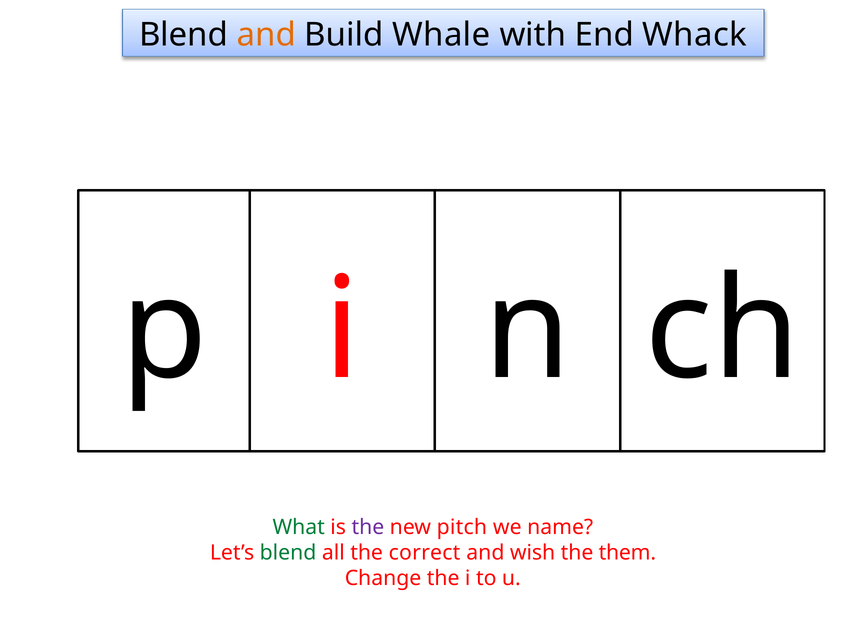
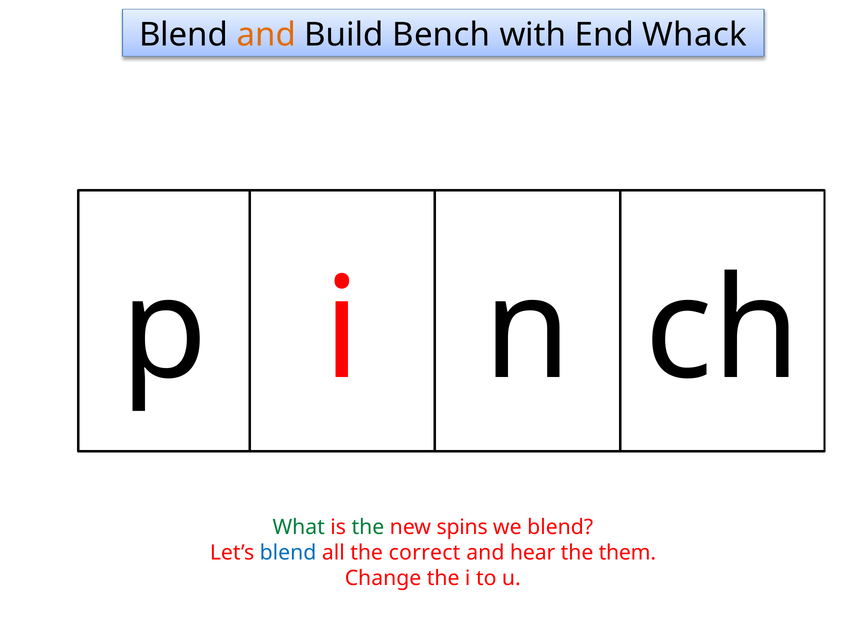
Whale: Whale -> Bench (441, 35)
the colour: purple -> green (368, 528)
pitch: pitch -> spins (462, 528)
we name: name -> blend (560, 528)
blend colour: green -> blue (288, 553)
wish: wish -> hear (533, 553)
